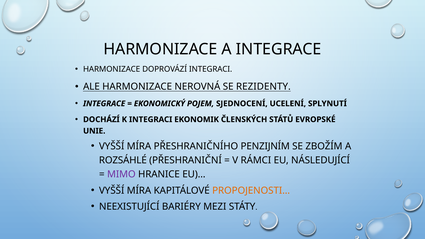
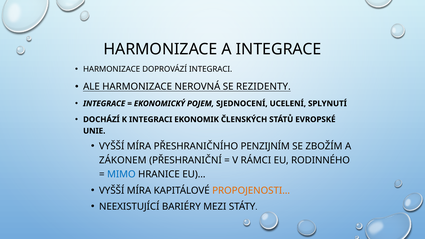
ROZSÁHLÉ: ROZSÁHLÉ -> ZÁKONEM (123, 160)
NÁSLEDUJÍCÍ: NÁSLEDUJÍCÍ -> RODINNÉHO (321, 160)
MIMO colour: purple -> blue (121, 174)
